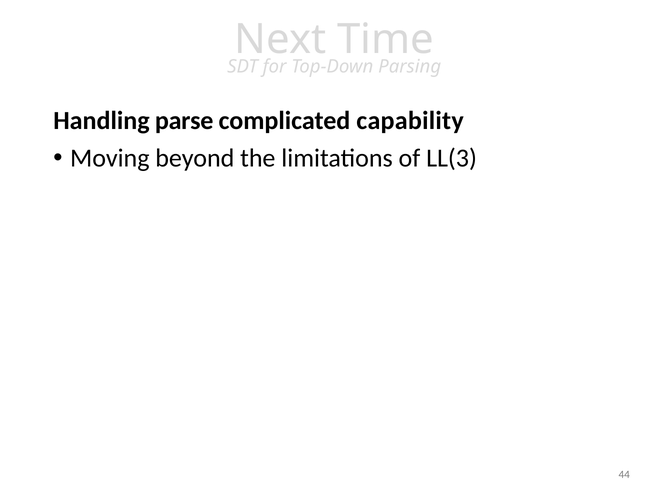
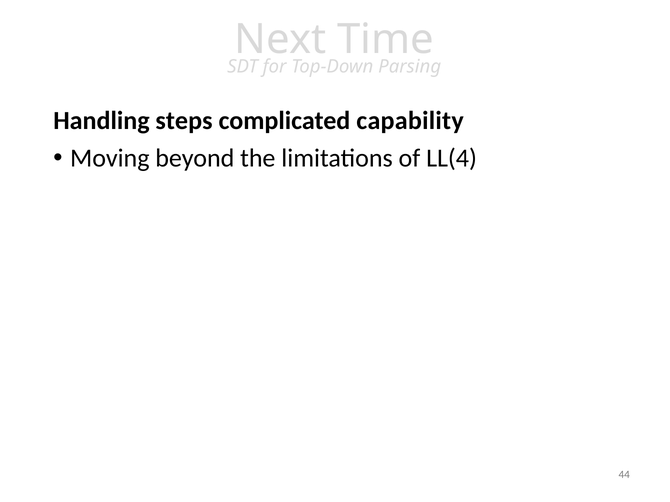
parse: parse -> steps (184, 121)
LL(3: LL(3 -> LL(4 (452, 158)
